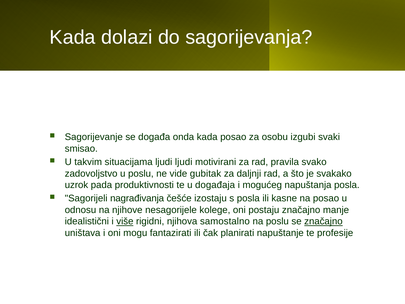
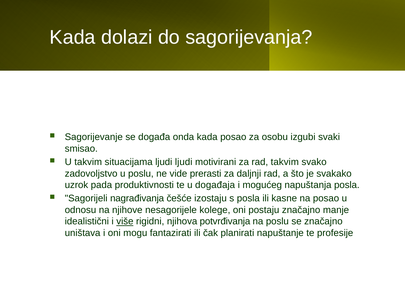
rad pravila: pravila -> takvim (285, 162)
gubitak: gubitak -> prerasti (206, 173)
samostalno: samostalno -> potvrđivanja (225, 221)
značajno underline: present -> none (323, 221)
